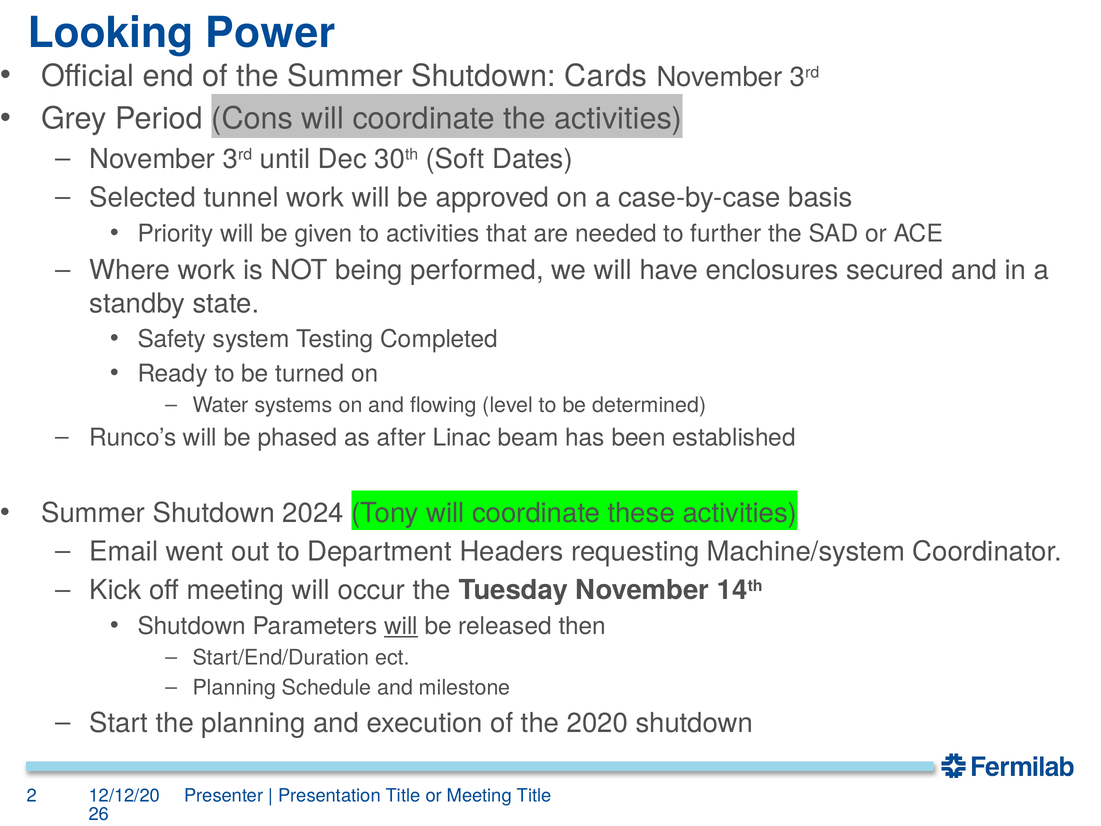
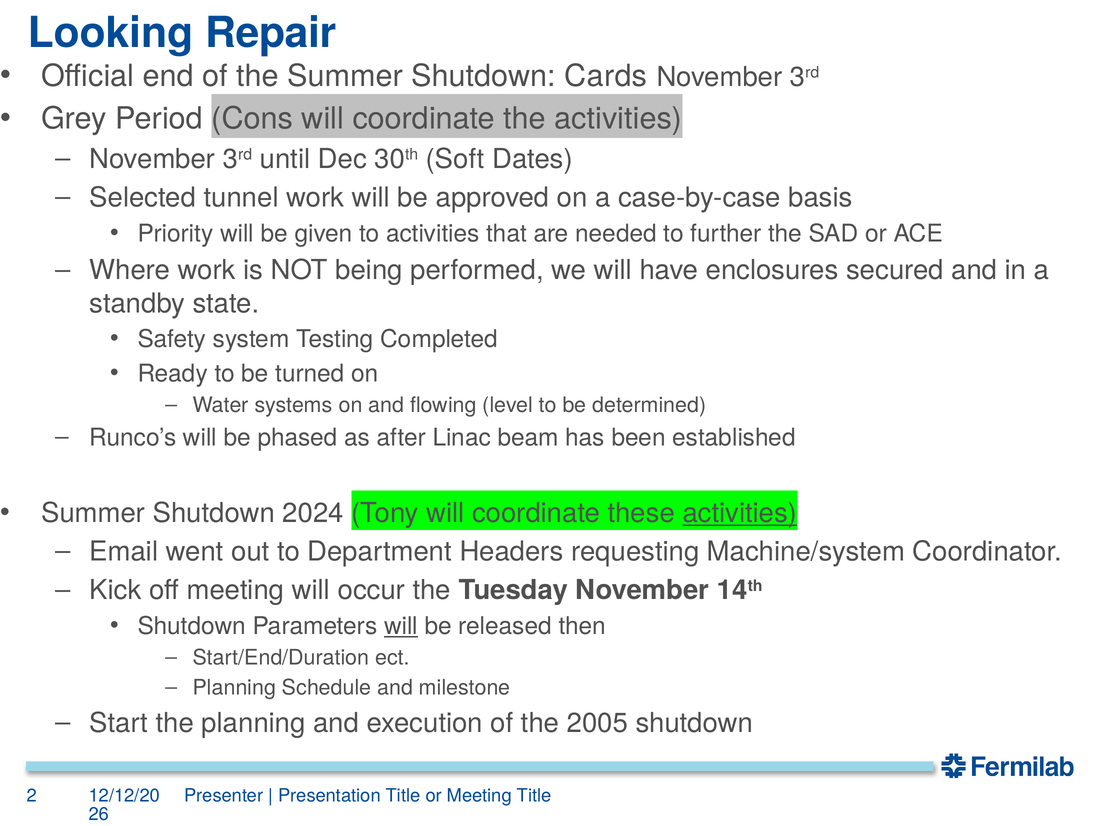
Power: Power -> Repair (271, 33)
activities underline: none -> present (740, 513)
2020: 2020 -> 2005 (597, 723)
